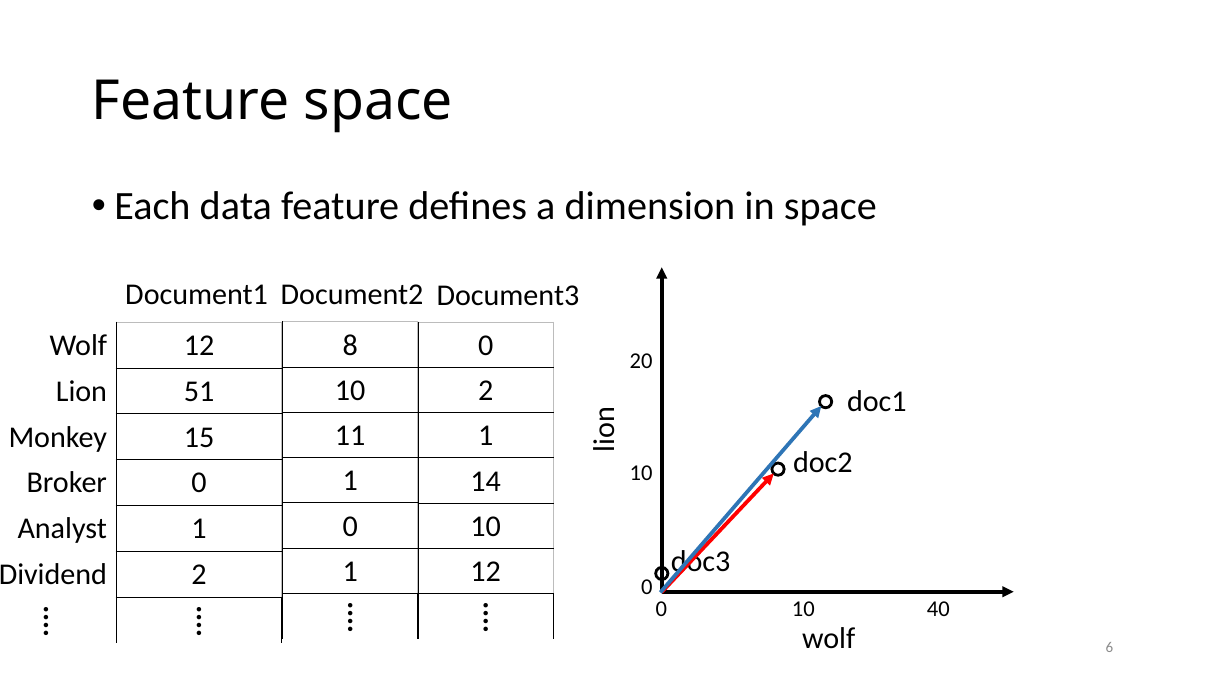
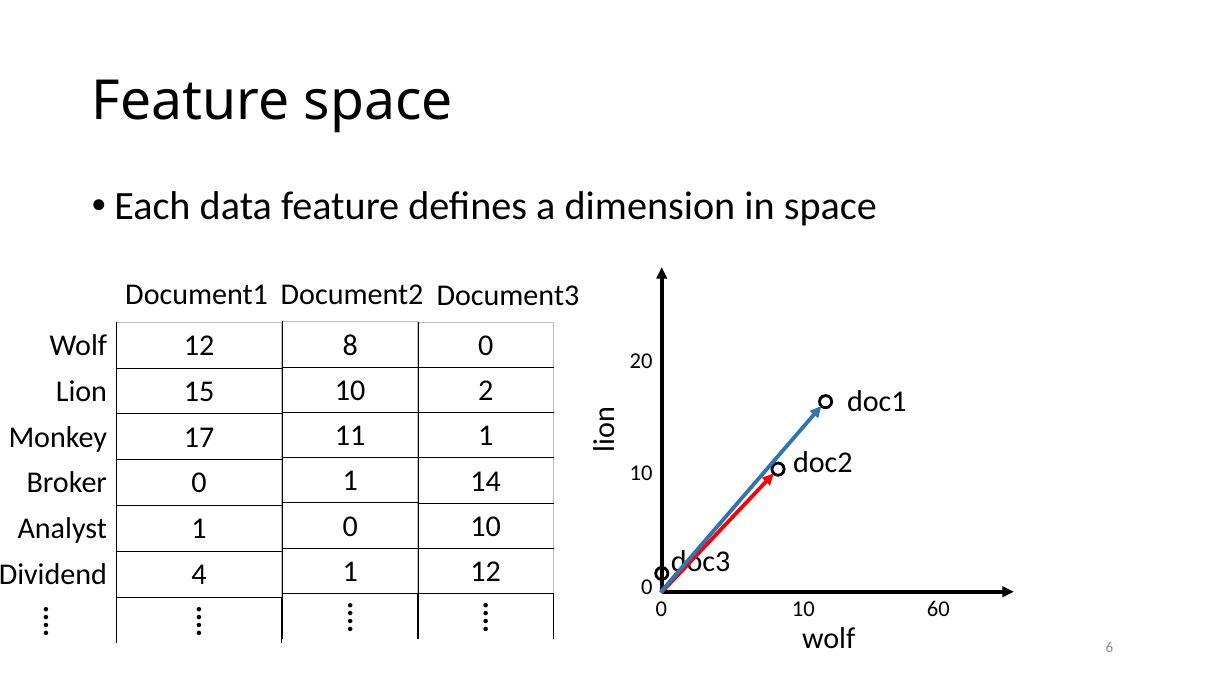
51: 51 -> 15 (199, 391)
15: 15 -> 17 (199, 437)
Dividend 2: 2 -> 4 (199, 574)
40: 40 -> 60 (938, 609)
